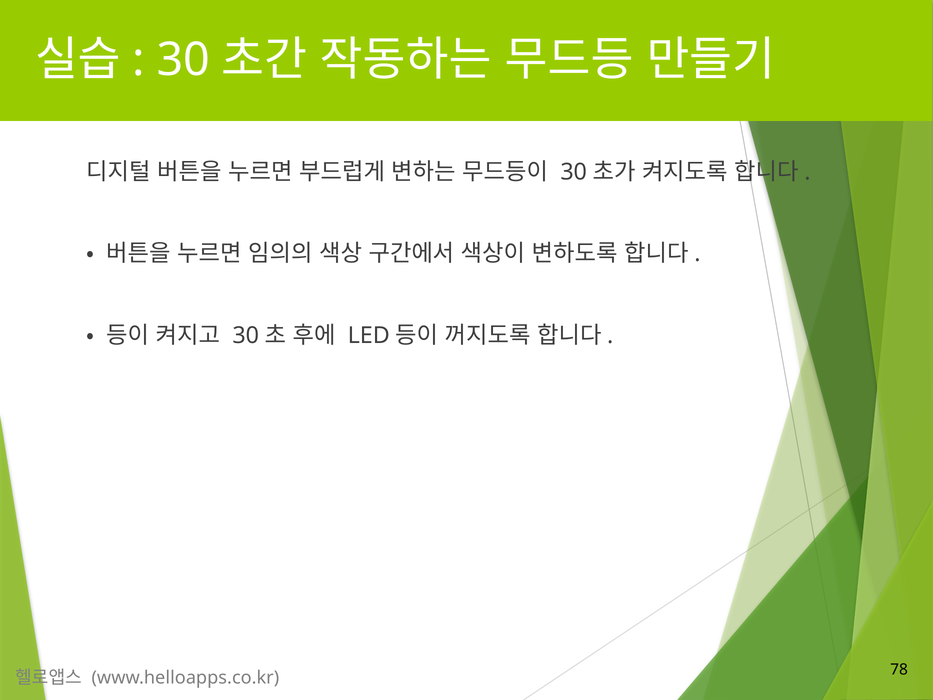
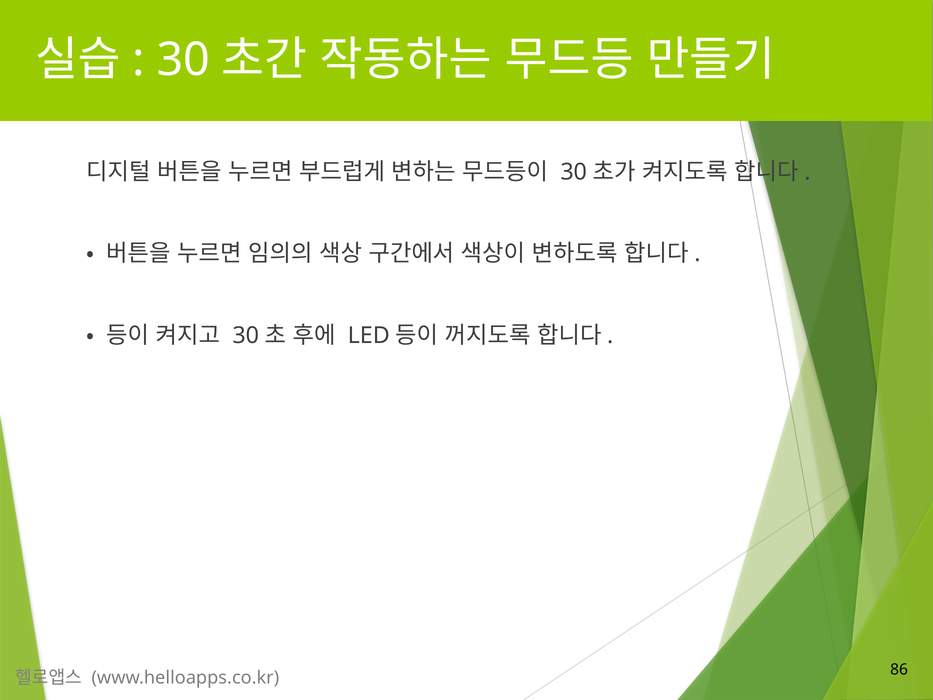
78: 78 -> 86 (899, 670)
